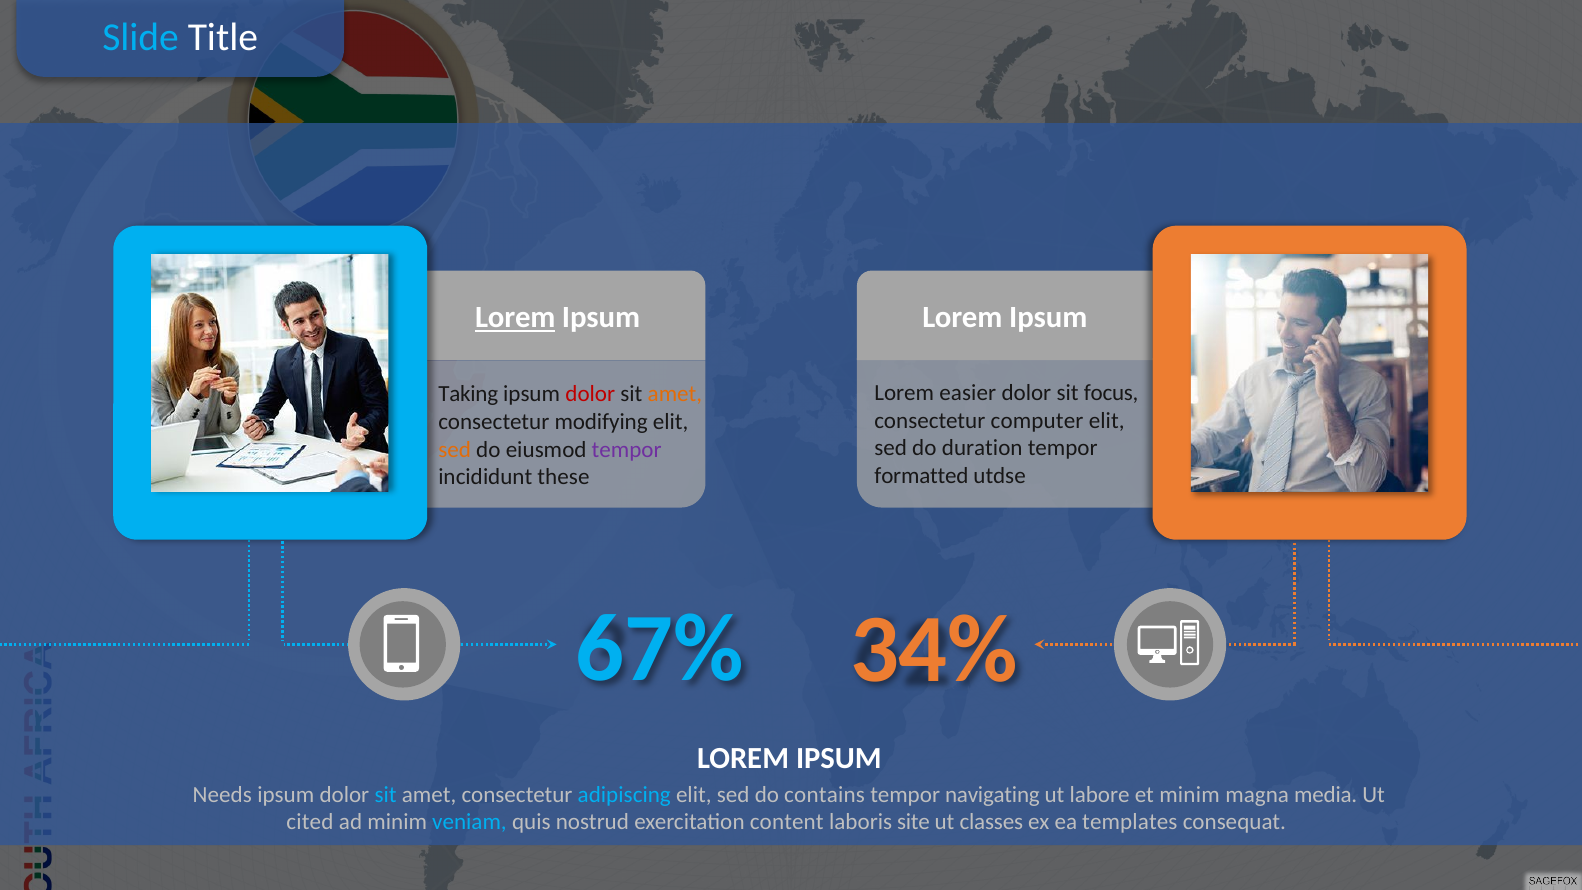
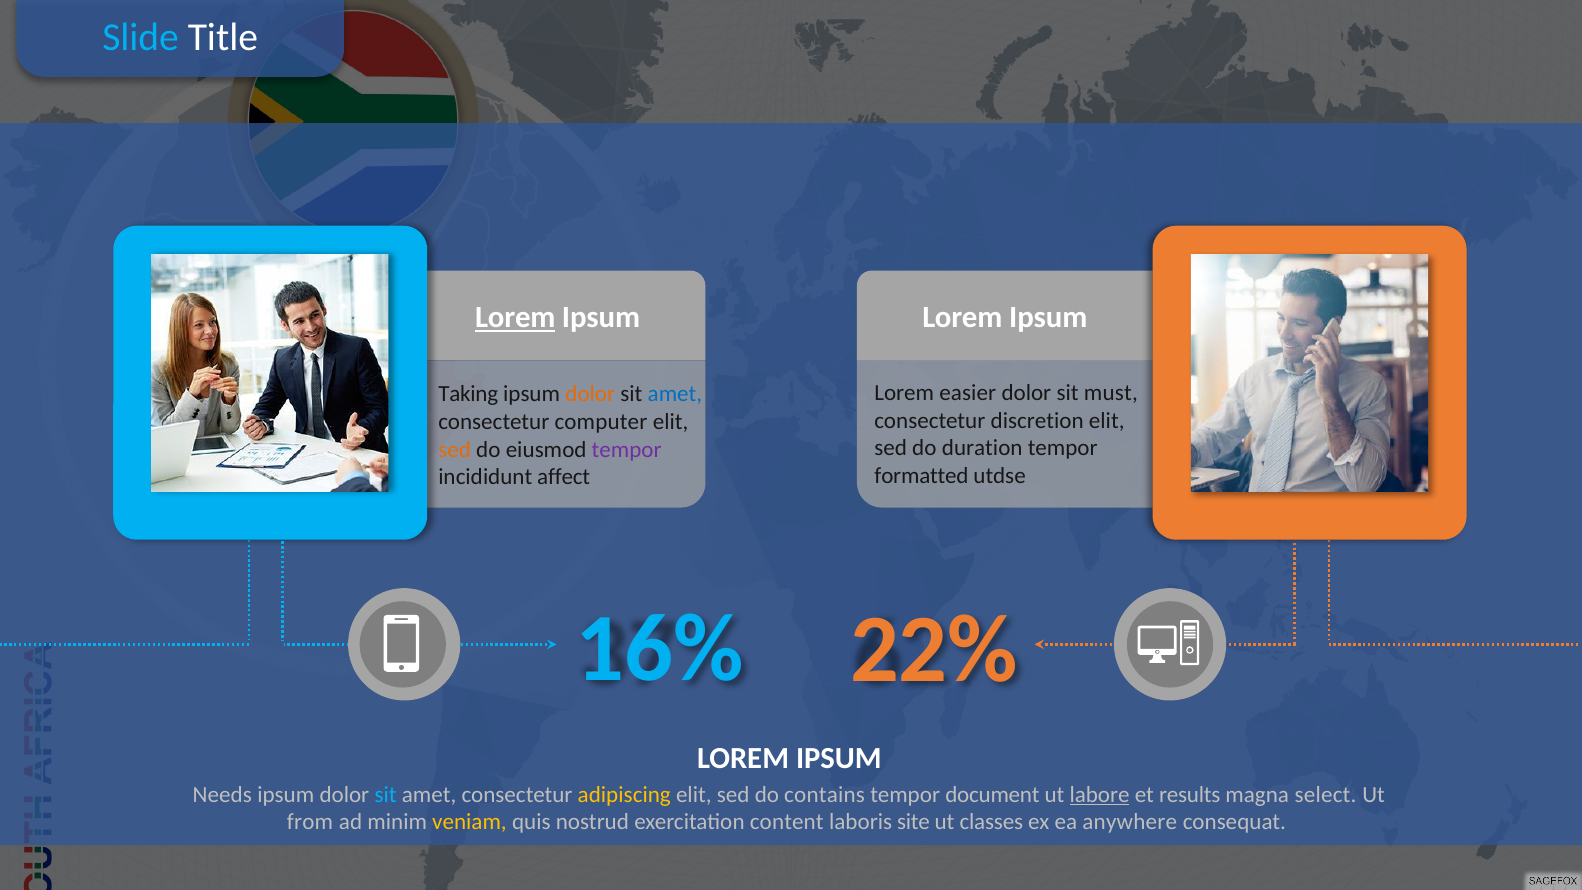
focus: focus -> must (1111, 393)
dolor colour: red -> orange (590, 394)
amet colour: orange -> blue (675, 394)
computer: computer -> discretion (1037, 421)
modifying: modifying -> computer (601, 422)
these: these -> affect (564, 477)
67%: 67% -> 16% (660, 649)
34%: 34% -> 22% (934, 649)
adipiscing colour: light blue -> yellow (624, 794)
navigating: navigating -> document (992, 794)
labore underline: none -> present (1100, 794)
et minim: minim -> results (1190, 794)
media: media -> select (1326, 794)
cited: cited -> from (310, 822)
veniam colour: light blue -> yellow (469, 822)
templates: templates -> anywhere (1130, 822)
